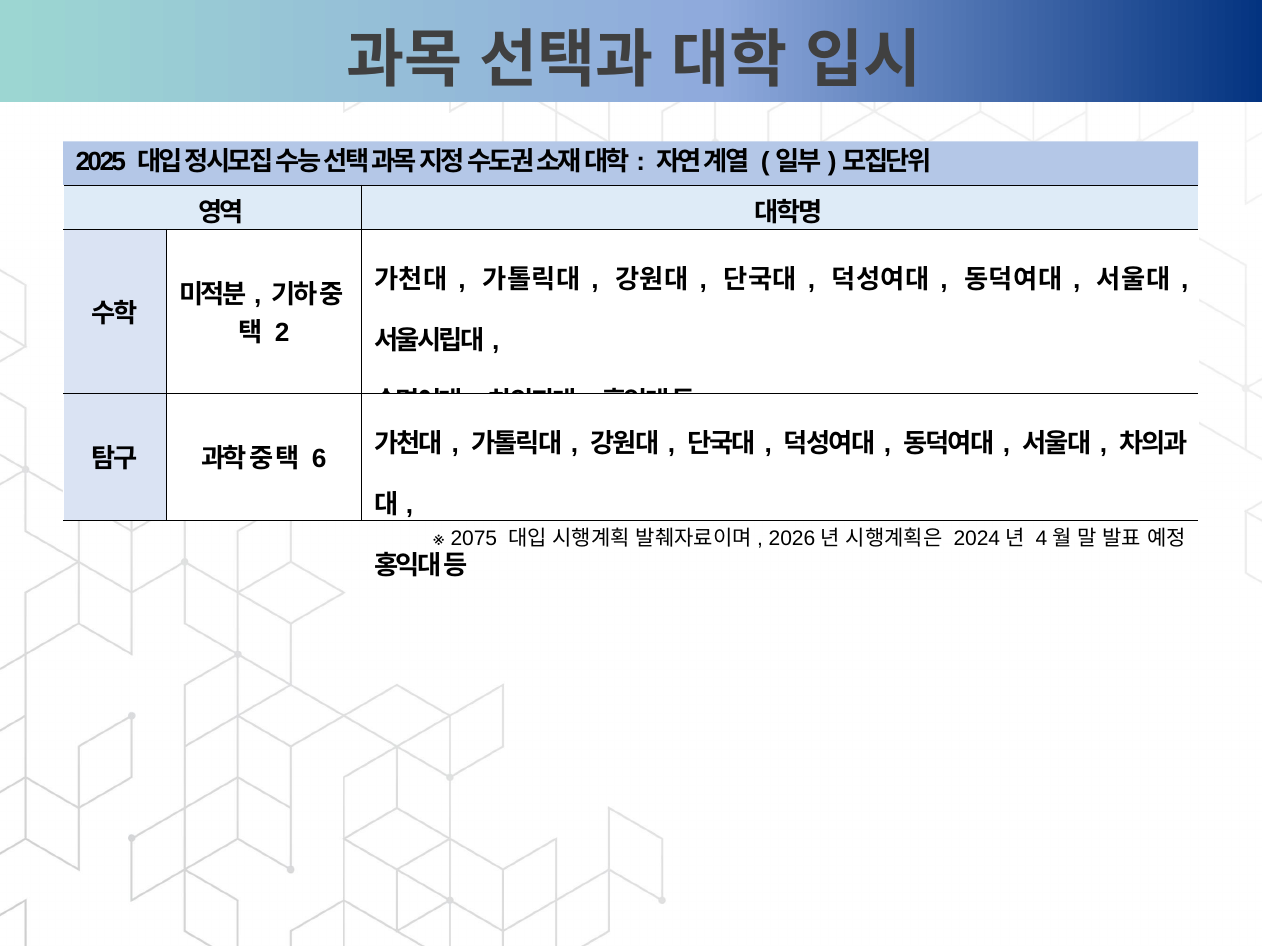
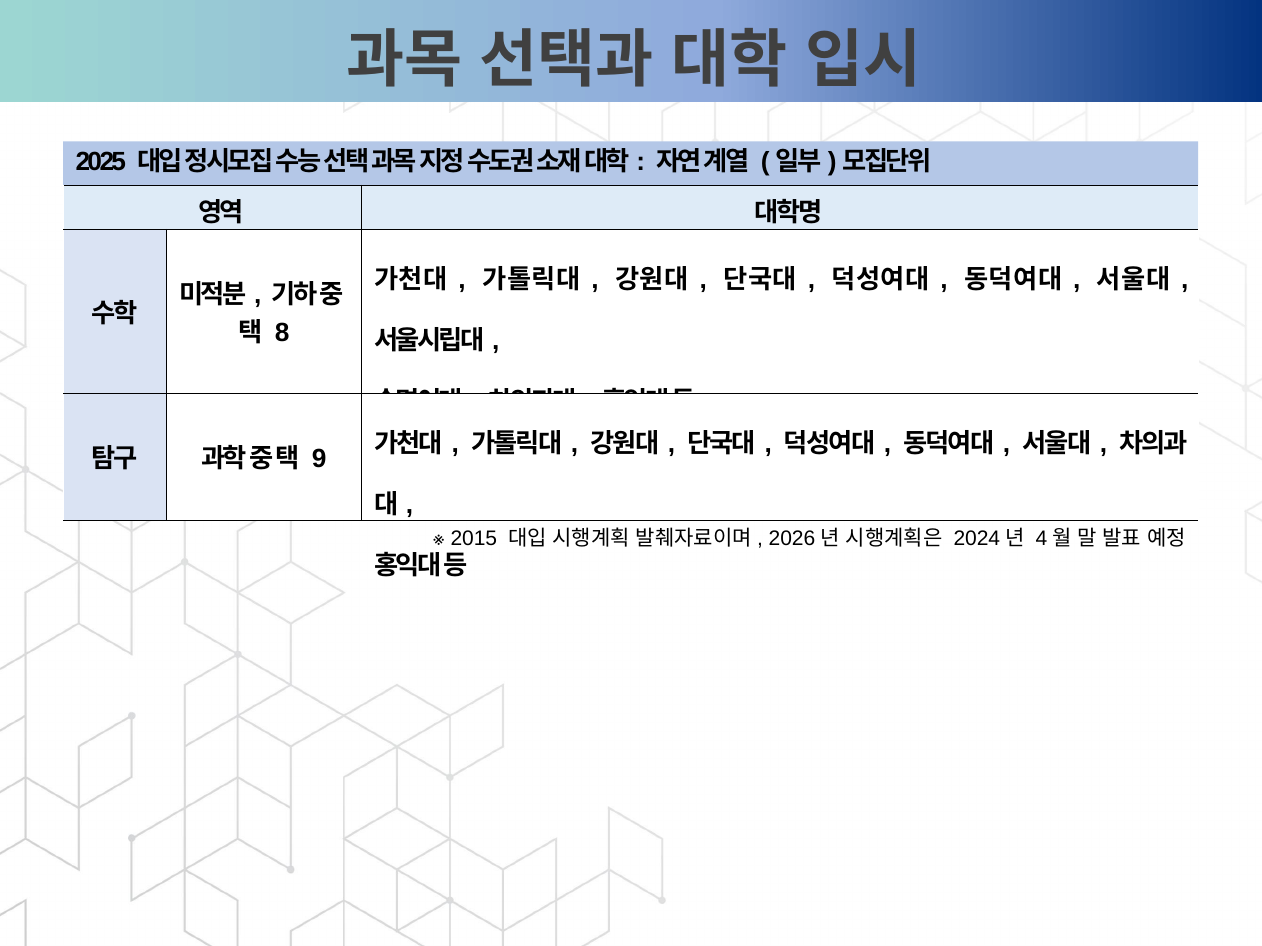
2: 2 -> 8 (282, 333)
6: 6 -> 9 (319, 459)
2075: 2075 -> 2015 (474, 539)
